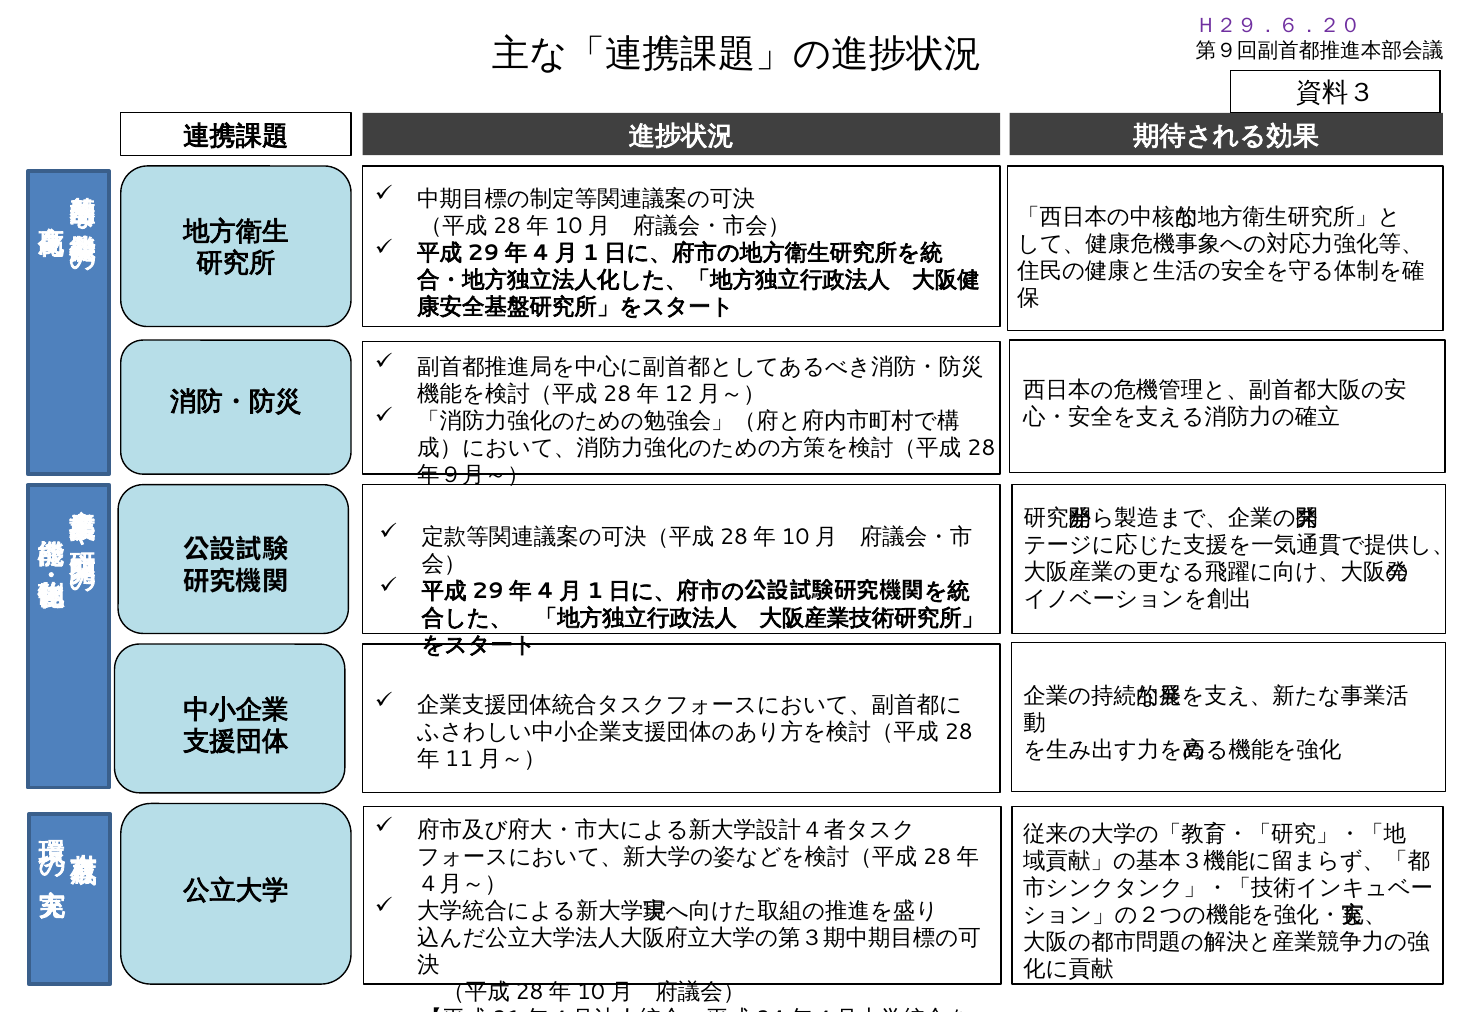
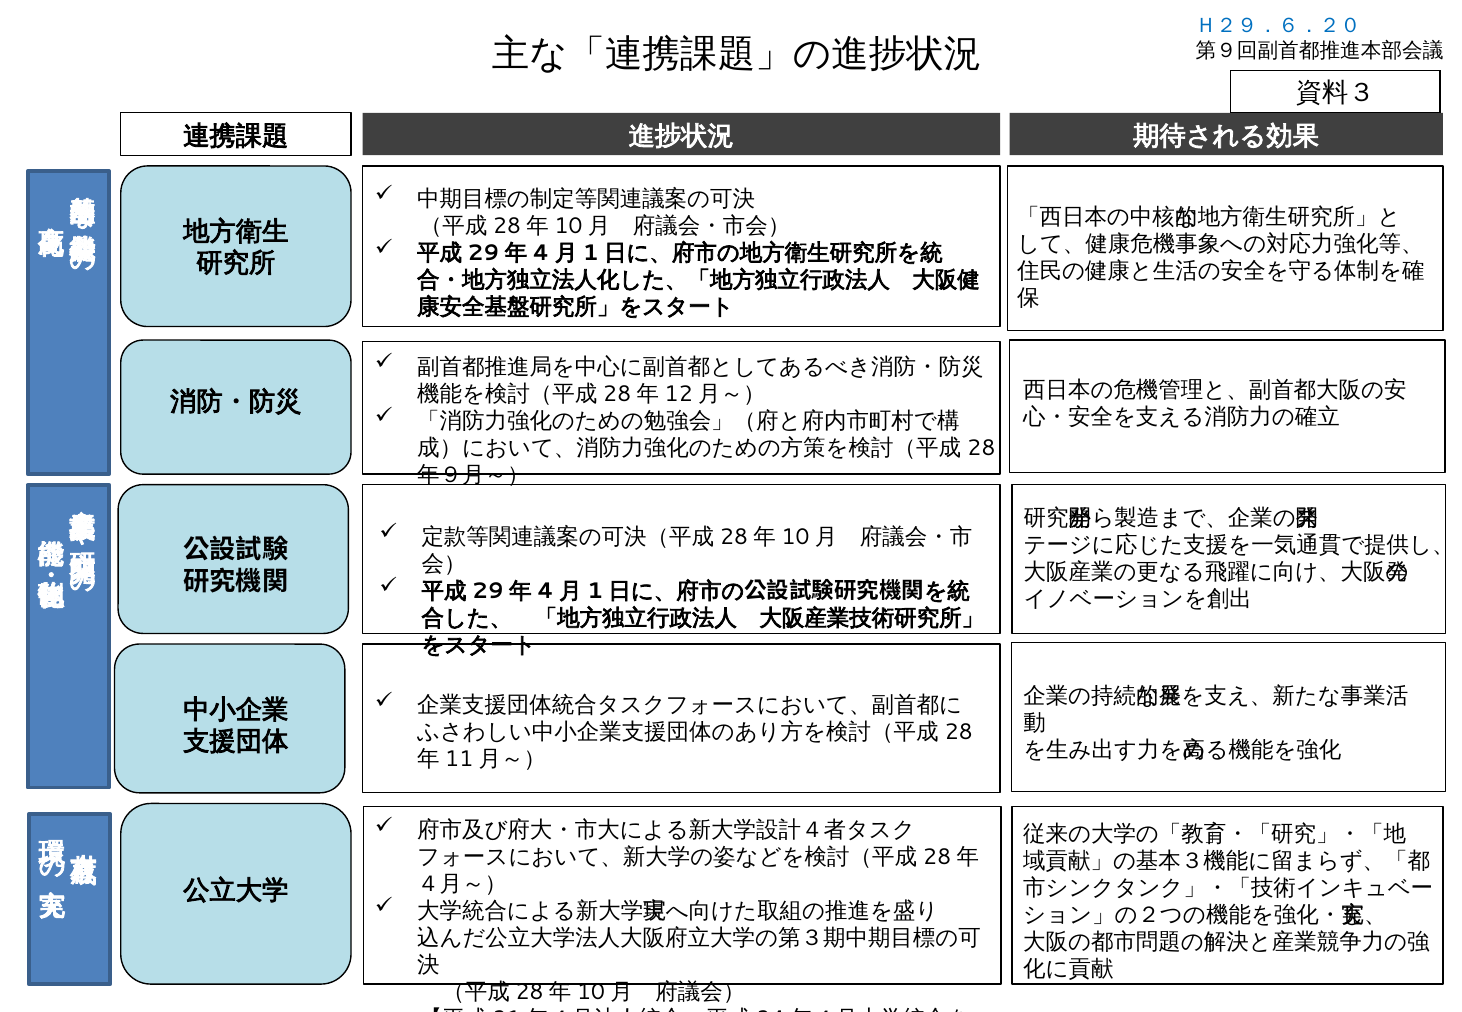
Ｈ２９．６．２０ colour: purple -> blue (1278, 26)
